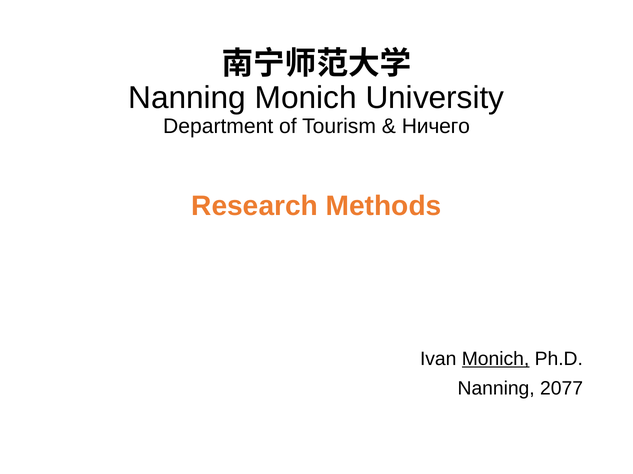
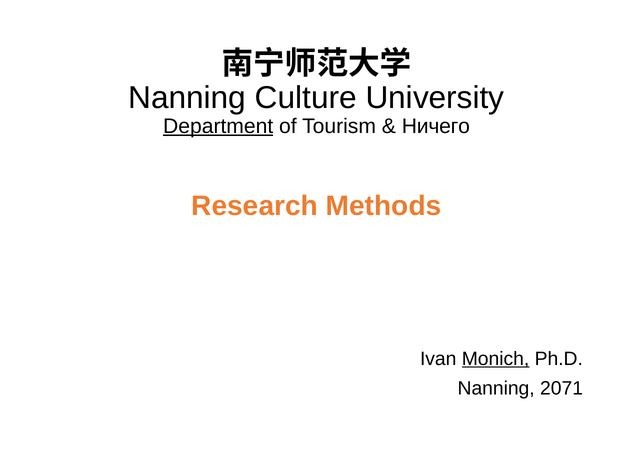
Nanning Monich: Monich -> Culture (306, 98)
Department underline: none -> present (218, 126)
2077: 2077 -> 2071 (562, 389)
